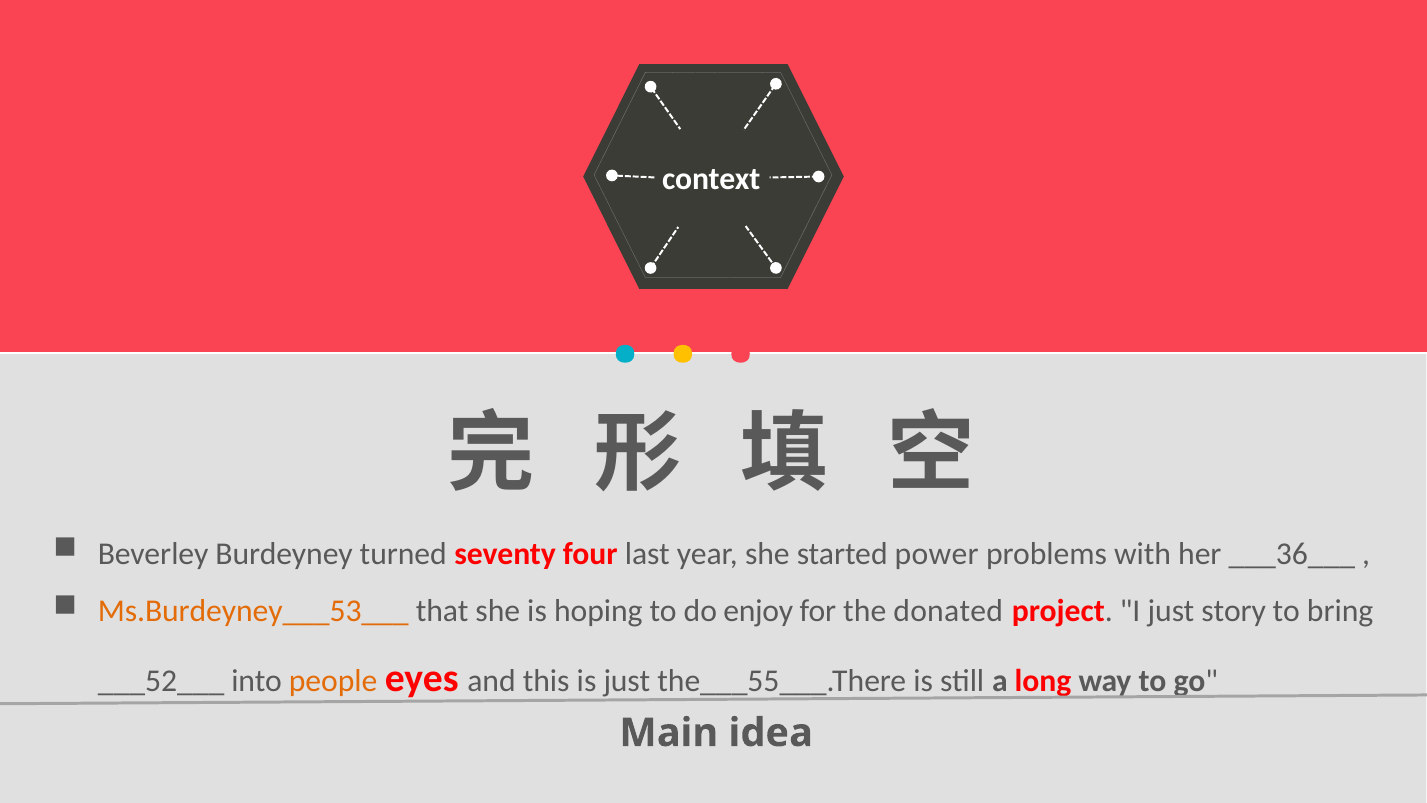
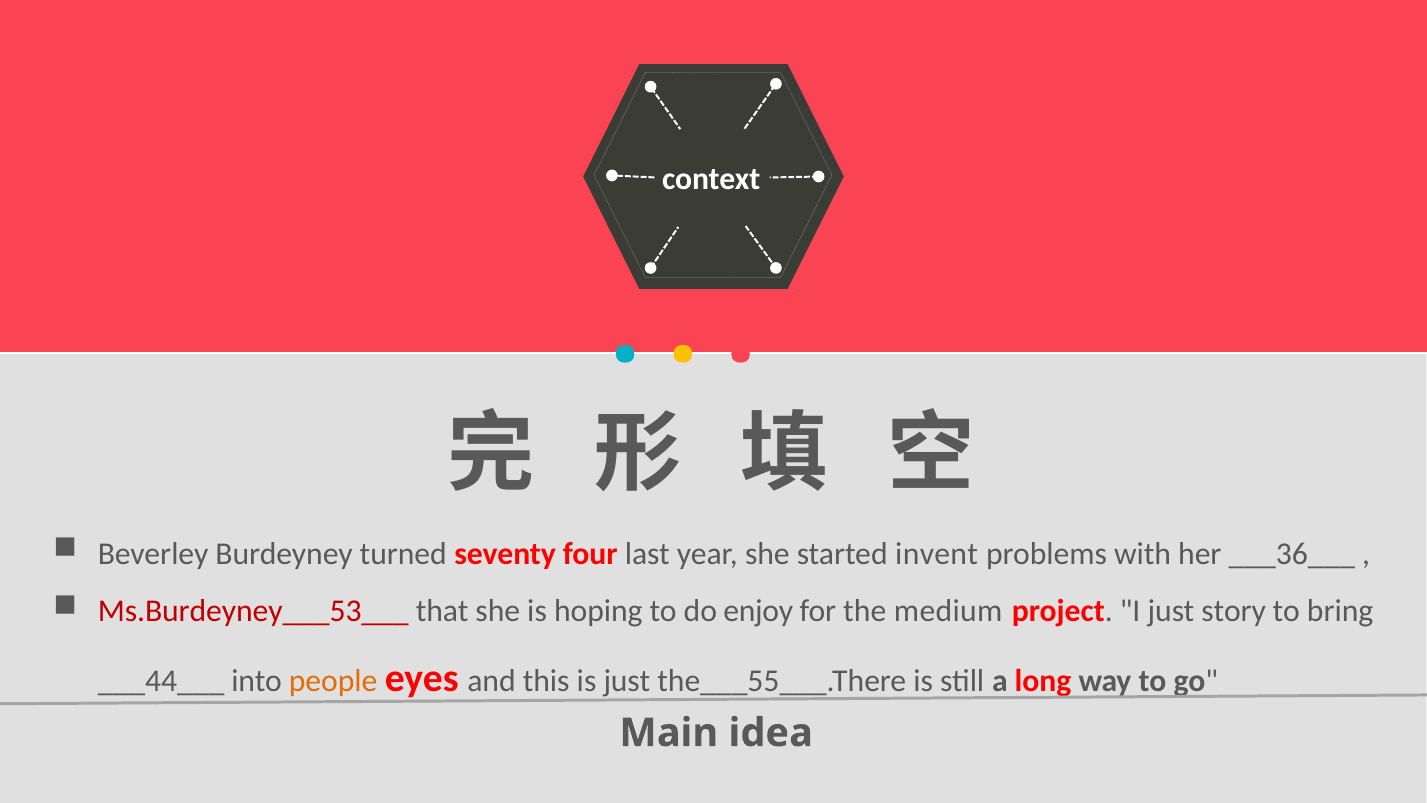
power: power -> invent (937, 554)
Ms.Burdeyney___53___ colour: orange -> red (253, 611)
donated: donated -> medium (948, 611)
___52___: ___52___ -> ___44___ (161, 680)
